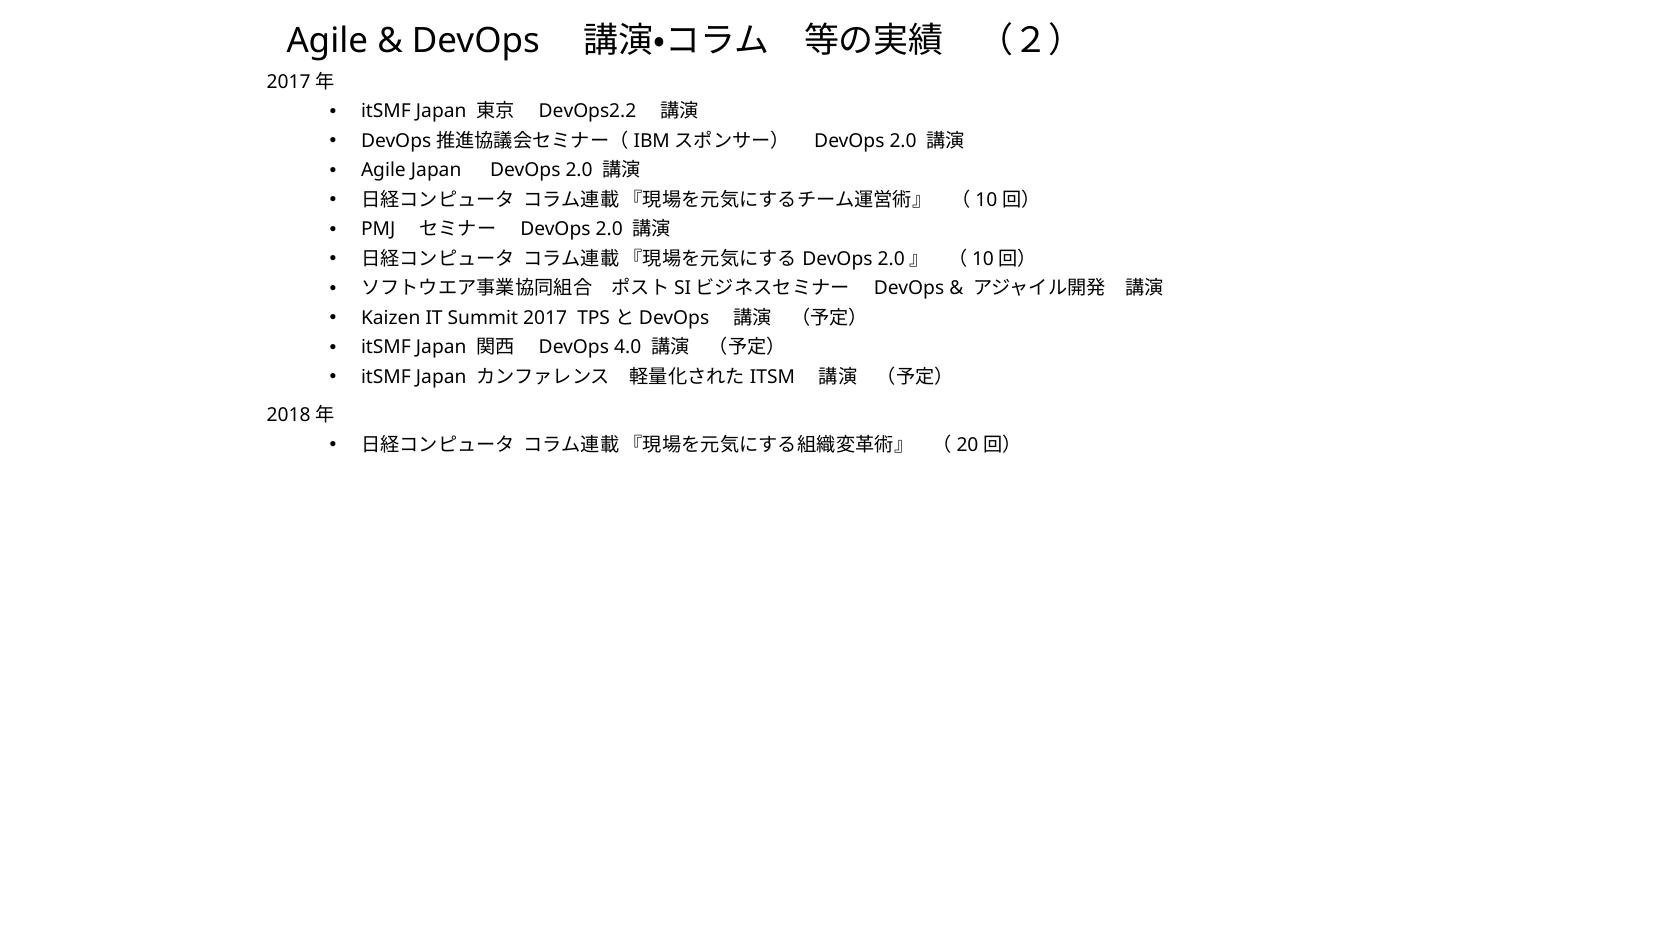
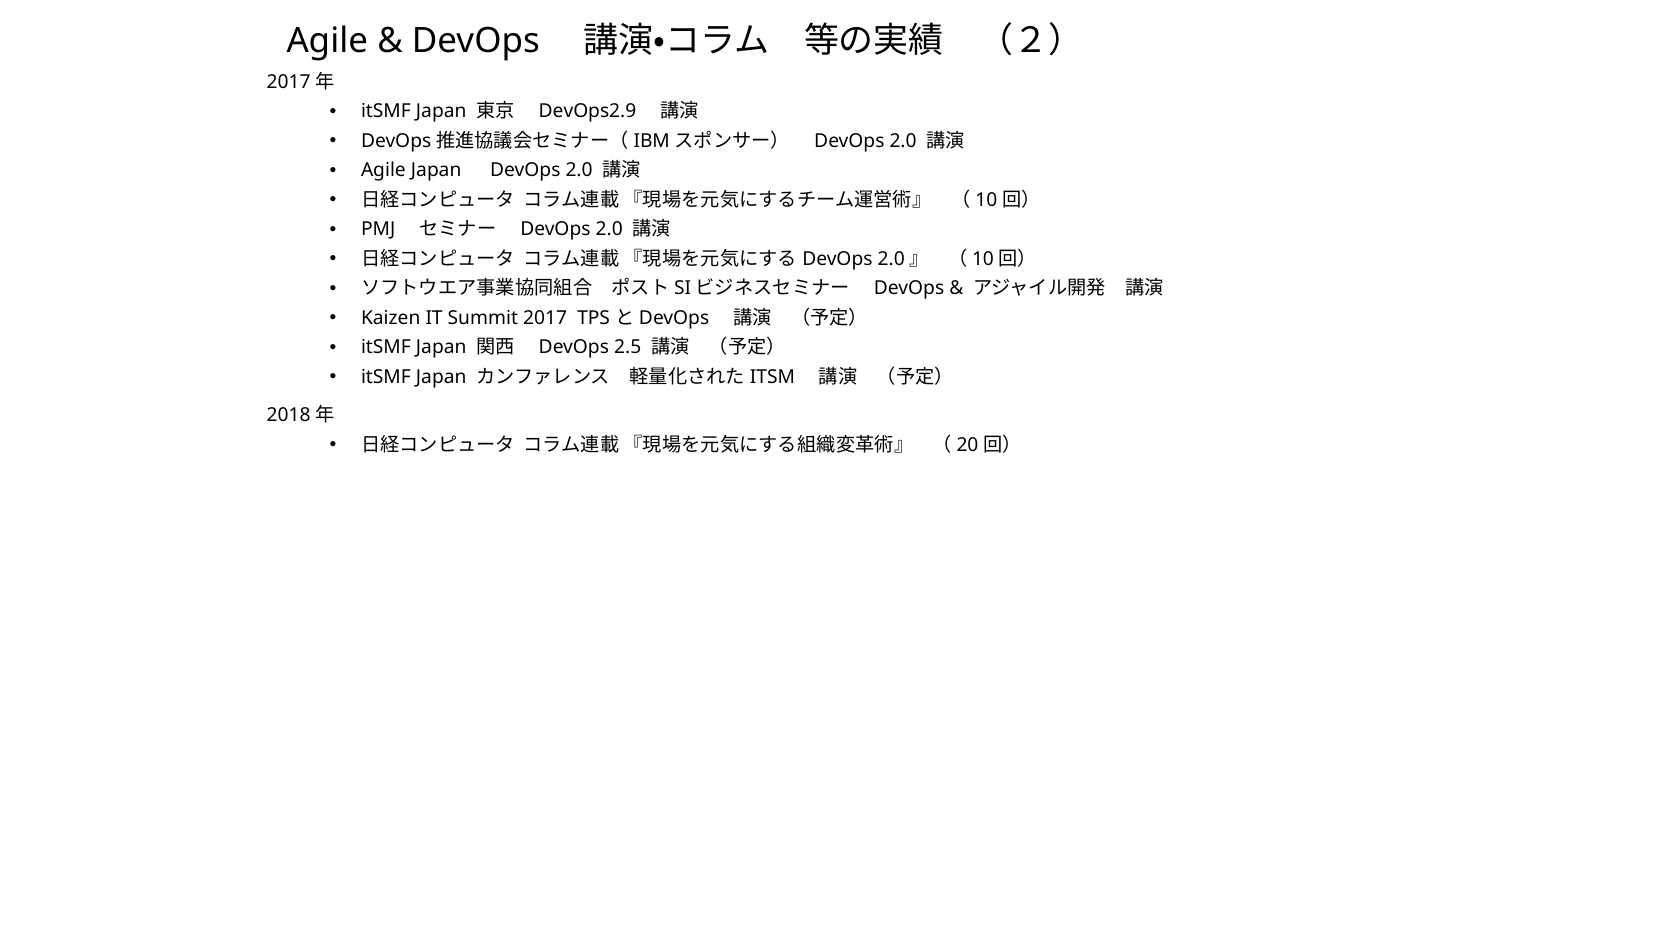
DevOps2.2: DevOps2.2 -> DevOps2.9 (587, 112)
4.0: 4.0 -> 2.5 (628, 348)
